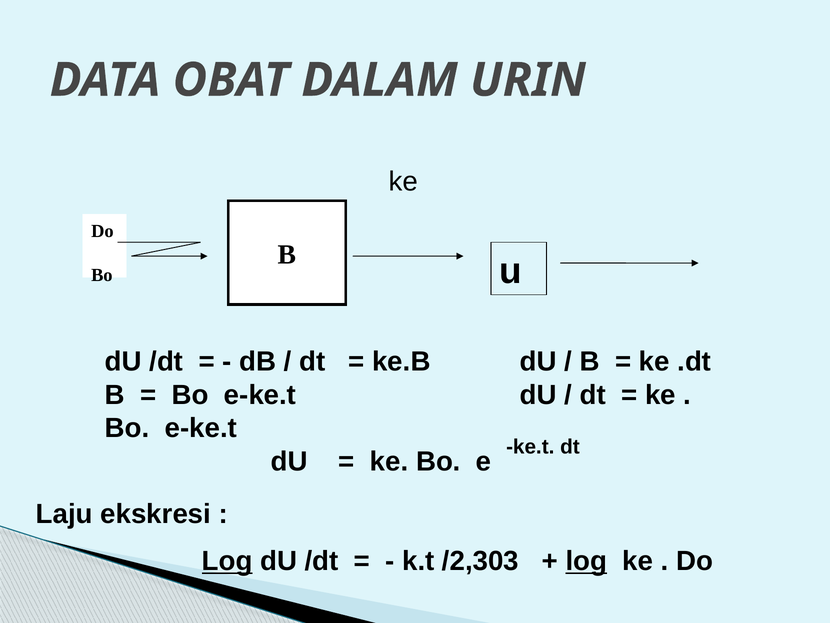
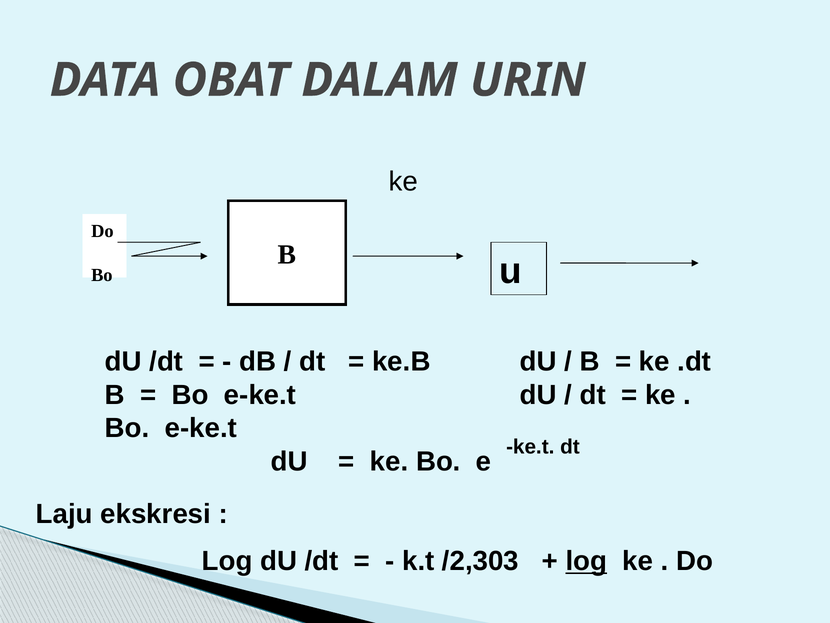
Log underline: present -> none (227, 561)
